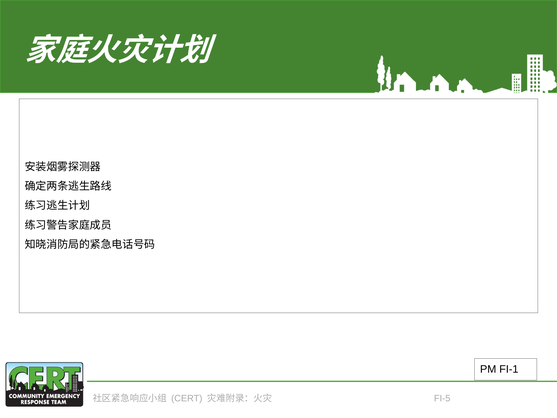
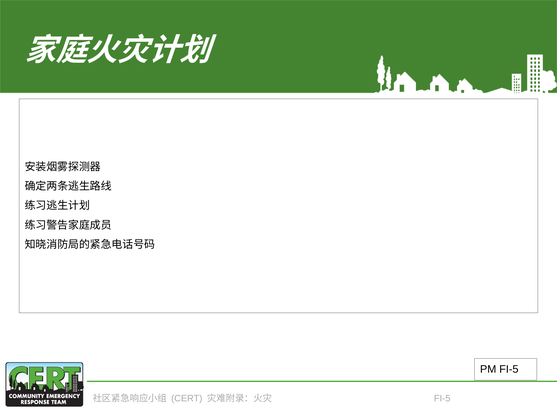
PM FI-1: FI-1 -> FI-5 (509, 369)
